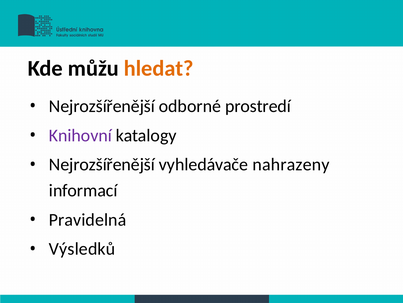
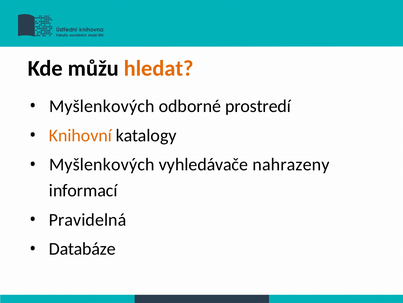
Nejrozšířenější: Nejrozšířenější -> Myšlenkových (102, 106)
Knihovní colour: purple -> orange (80, 135)
Nejrozšířenější: Nejrozšířenější -> Myšlenkových (102, 164)
Výsledků: Výsledků -> Databáze (82, 248)
